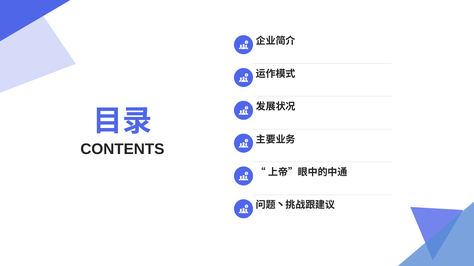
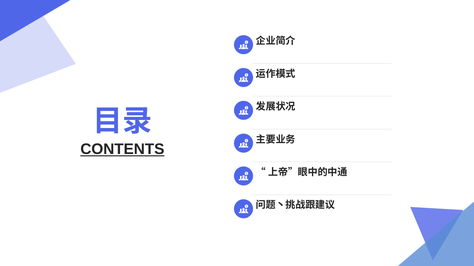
CONTENTS underline: none -> present (122, 149)
